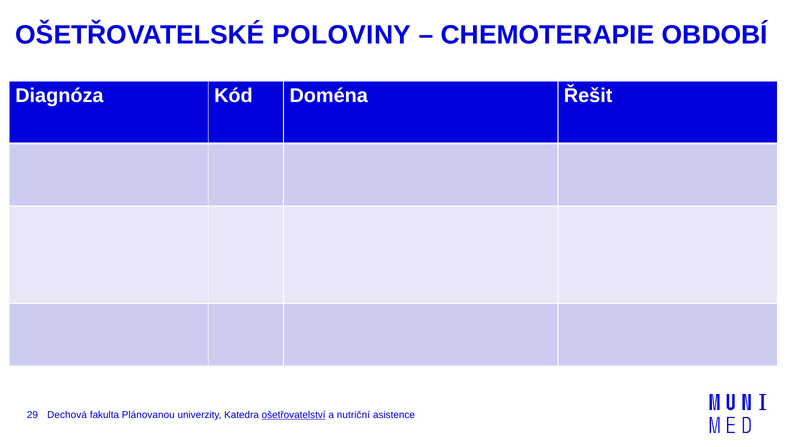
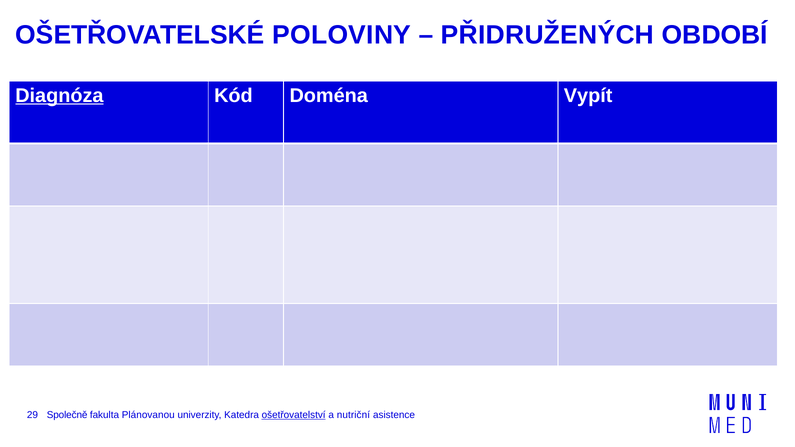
CHEMOTERAPIE: CHEMOTERAPIE -> PŘIDRUŽENÝCH (547, 35)
Diagnóza underline: none -> present (59, 96)
Řešit: Řešit -> Vypít (588, 96)
Dechová: Dechová -> Společně (67, 415)
